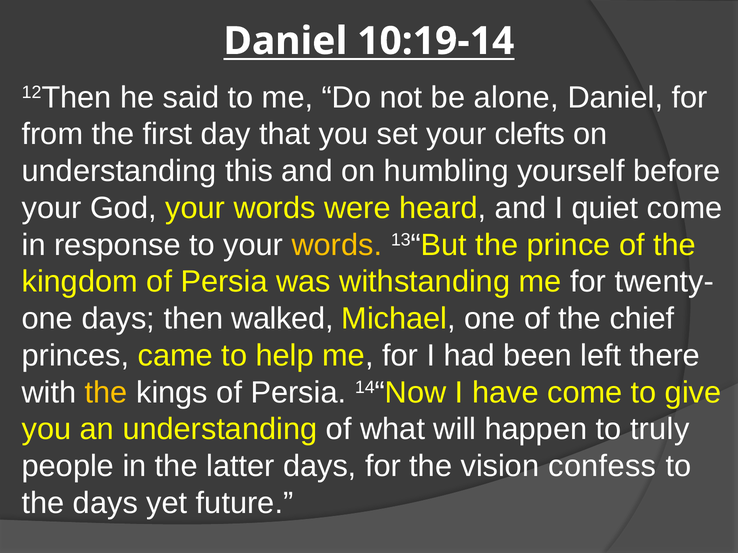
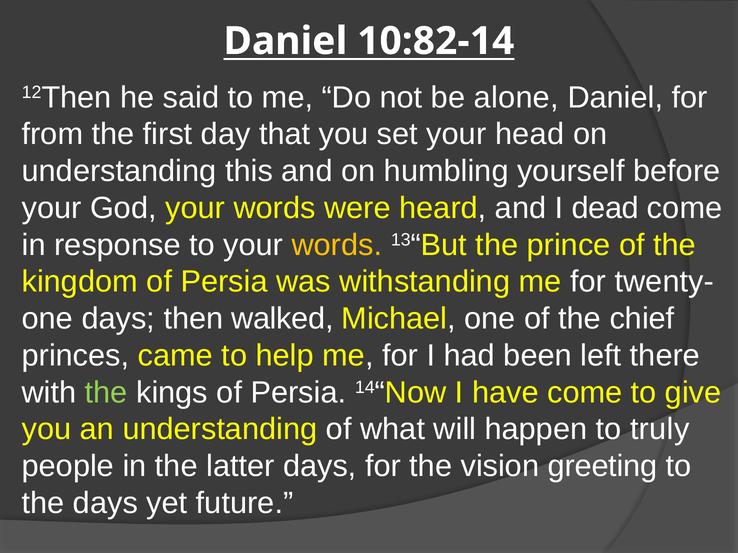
10:19-14: 10:19-14 -> 10:82-14 (436, 41)
clefts: clefts -> head (530, 134)
quiet: quiet -> dead (605, 208)
the colour: yellow -> light green (106, 393)
confess: confess -> greeting (603, 467)
